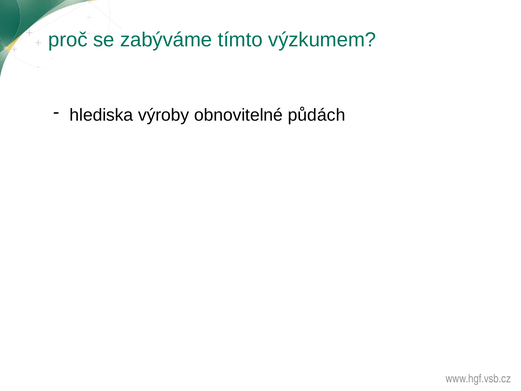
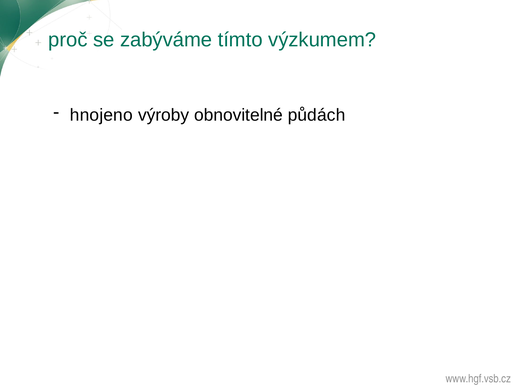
hlediska: hlediska -> hnojeno (101, 115)
